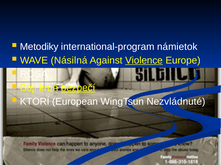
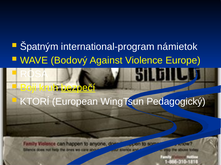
Metodiky: Metodiky -> Špatným (39, 47)
Násilná: Násilná -> Bodový (69, 61)
Violence underline: present -> none (144, 61)
Nezvládnuté: Nezvládnuté -> Pedagogický (176, 102)
